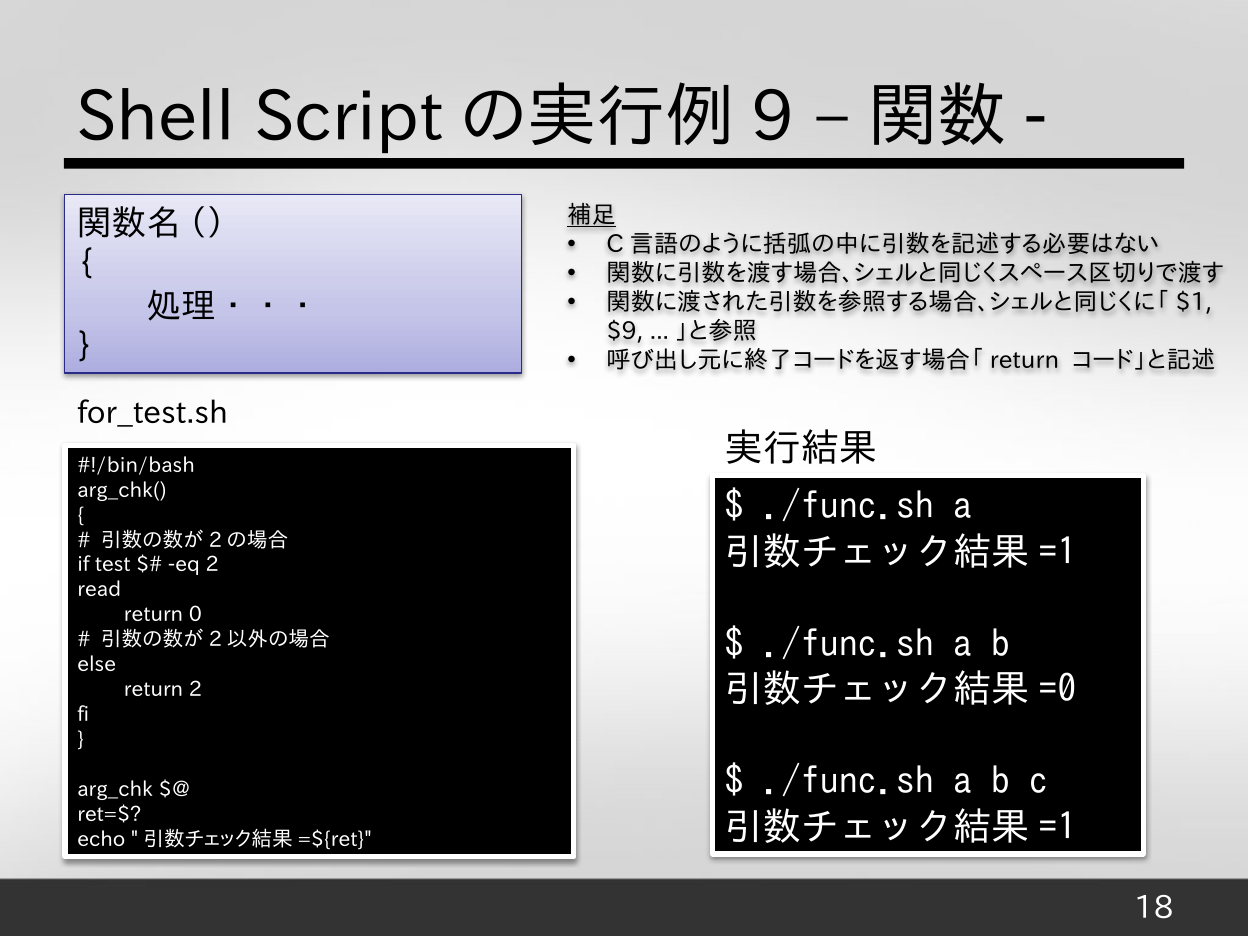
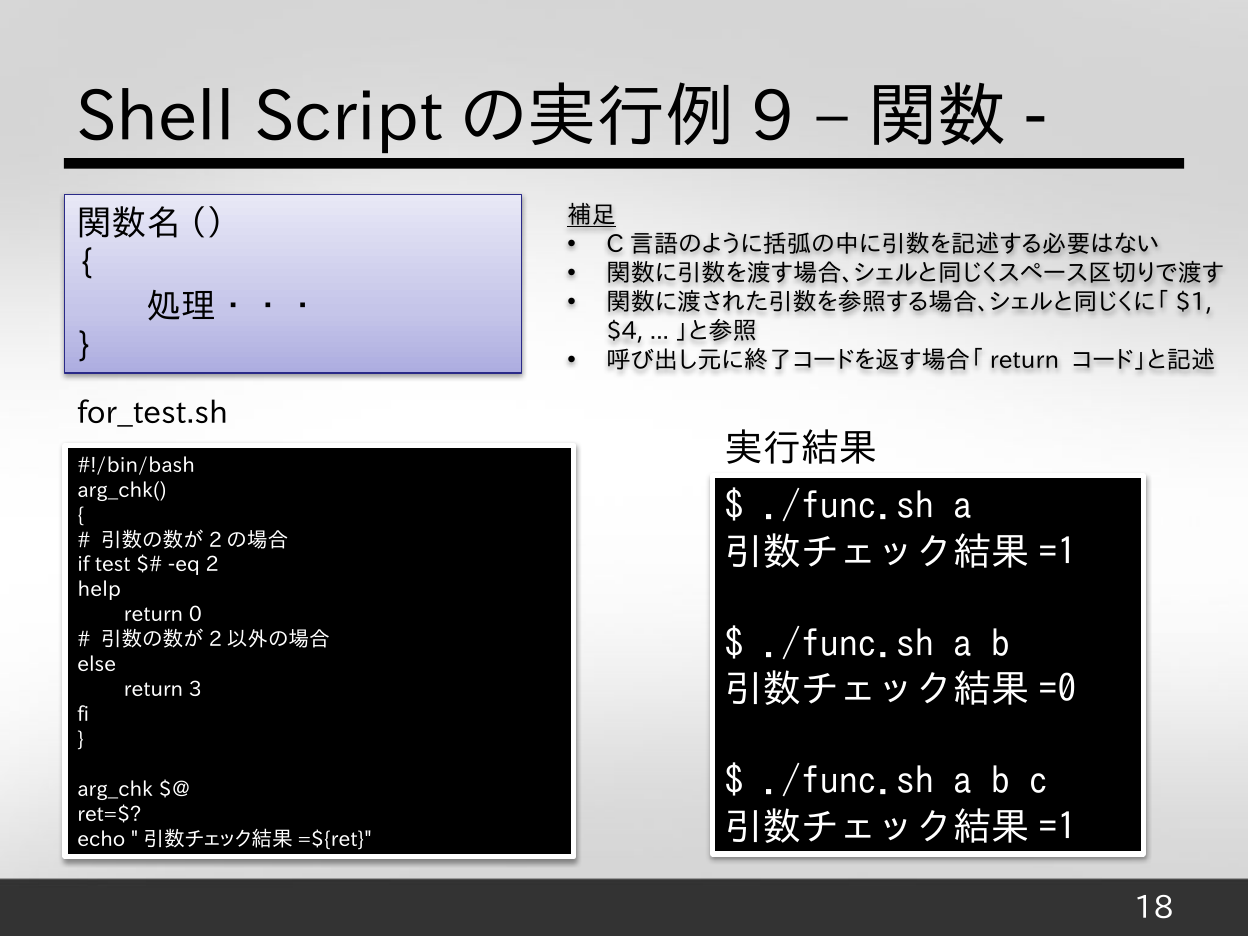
$9: $9 -> $4 (625, 332)
read: read -> help (99, 590)
return 2: 2 -> 3 (195, 690)
